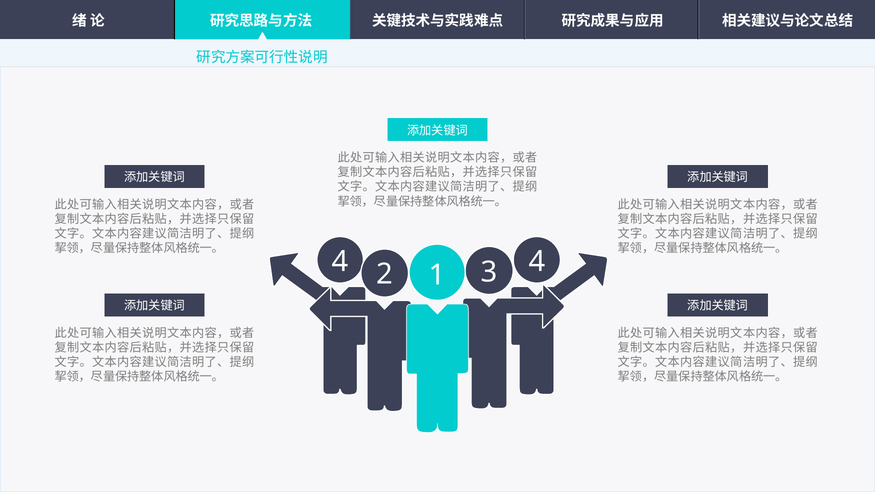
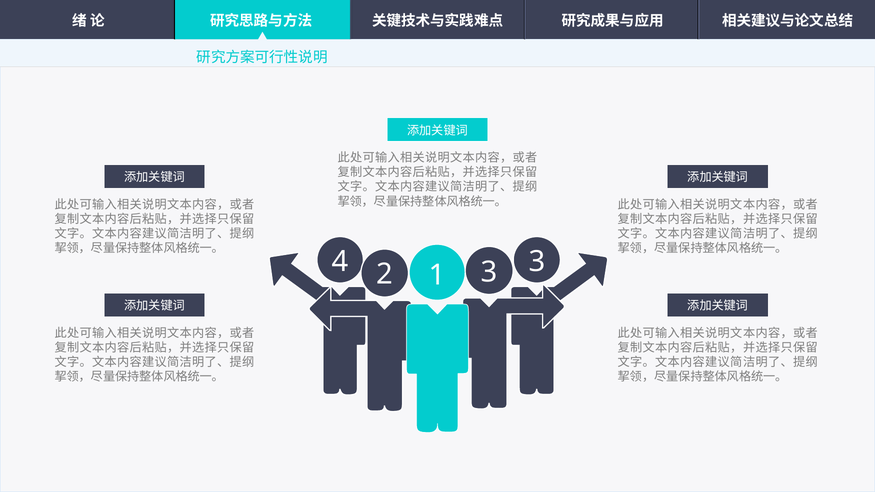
4 4: 4 -> 3 (537, 262)
